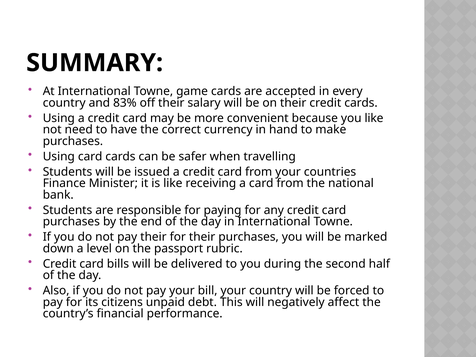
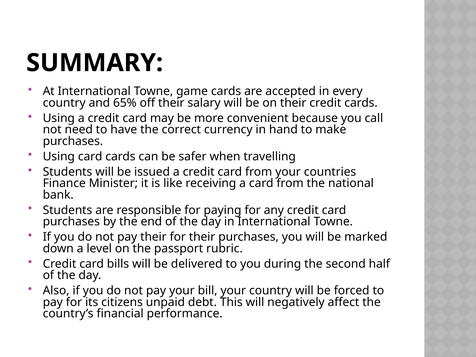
83%: 83% -> 65% (125, 103)
you like: like -> call (374, 118)
